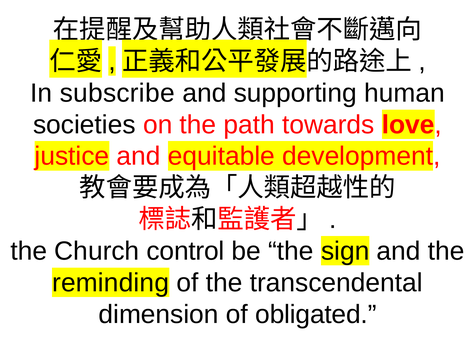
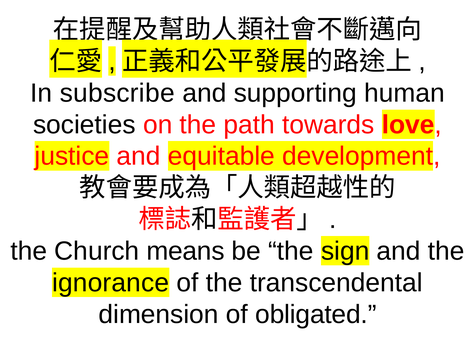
control: control -> means (186, 251)
reminding: reminding -> ignorance (111, 283)
